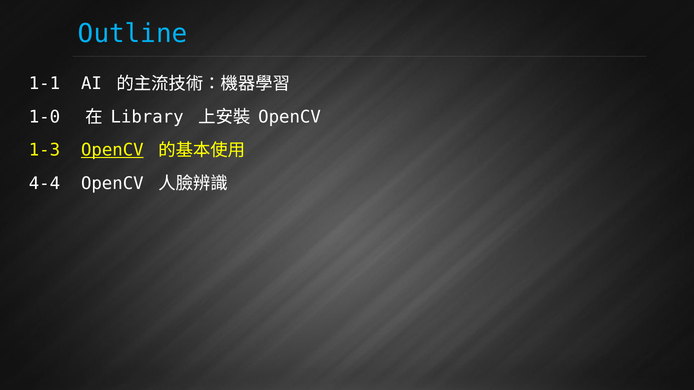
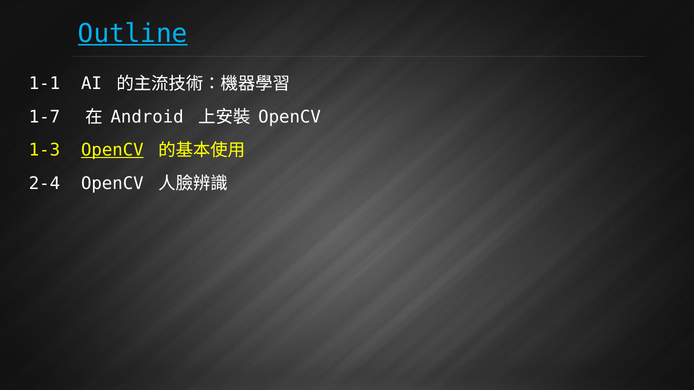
Outline underline: none -> present (133, 34)
1-0: 1-0 -> 1-7 (44, 117)
Library: Library -> Android (147, 117)
4-4: 4-4 -> 2-4 (44, 183)
